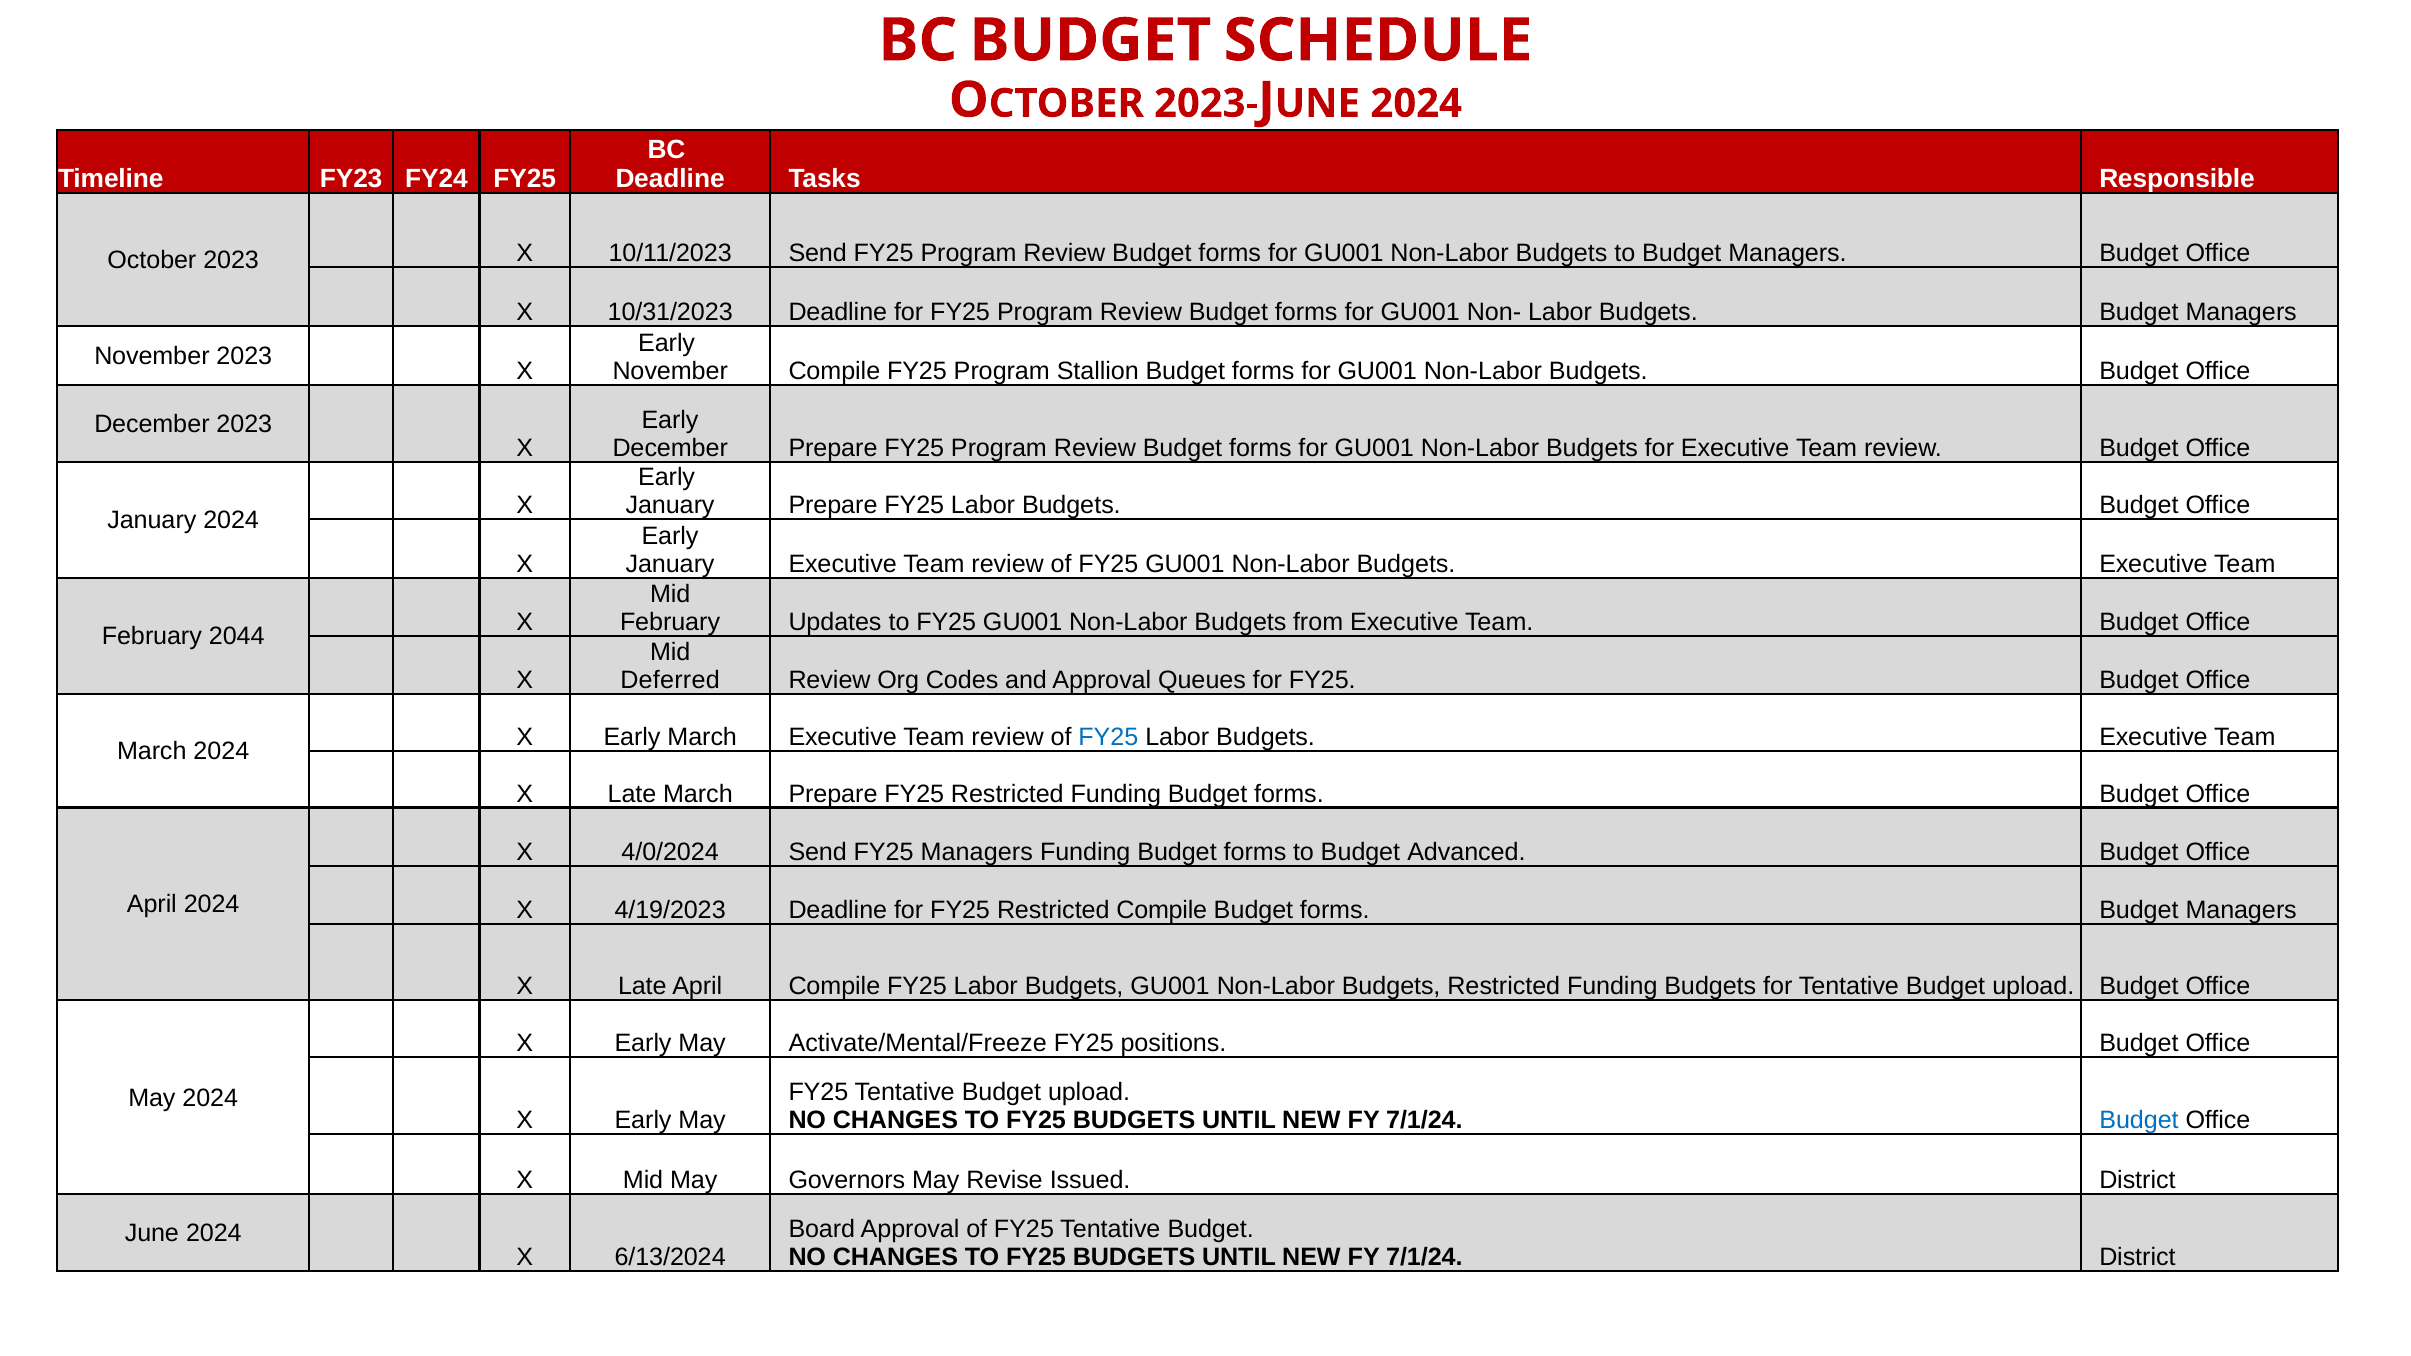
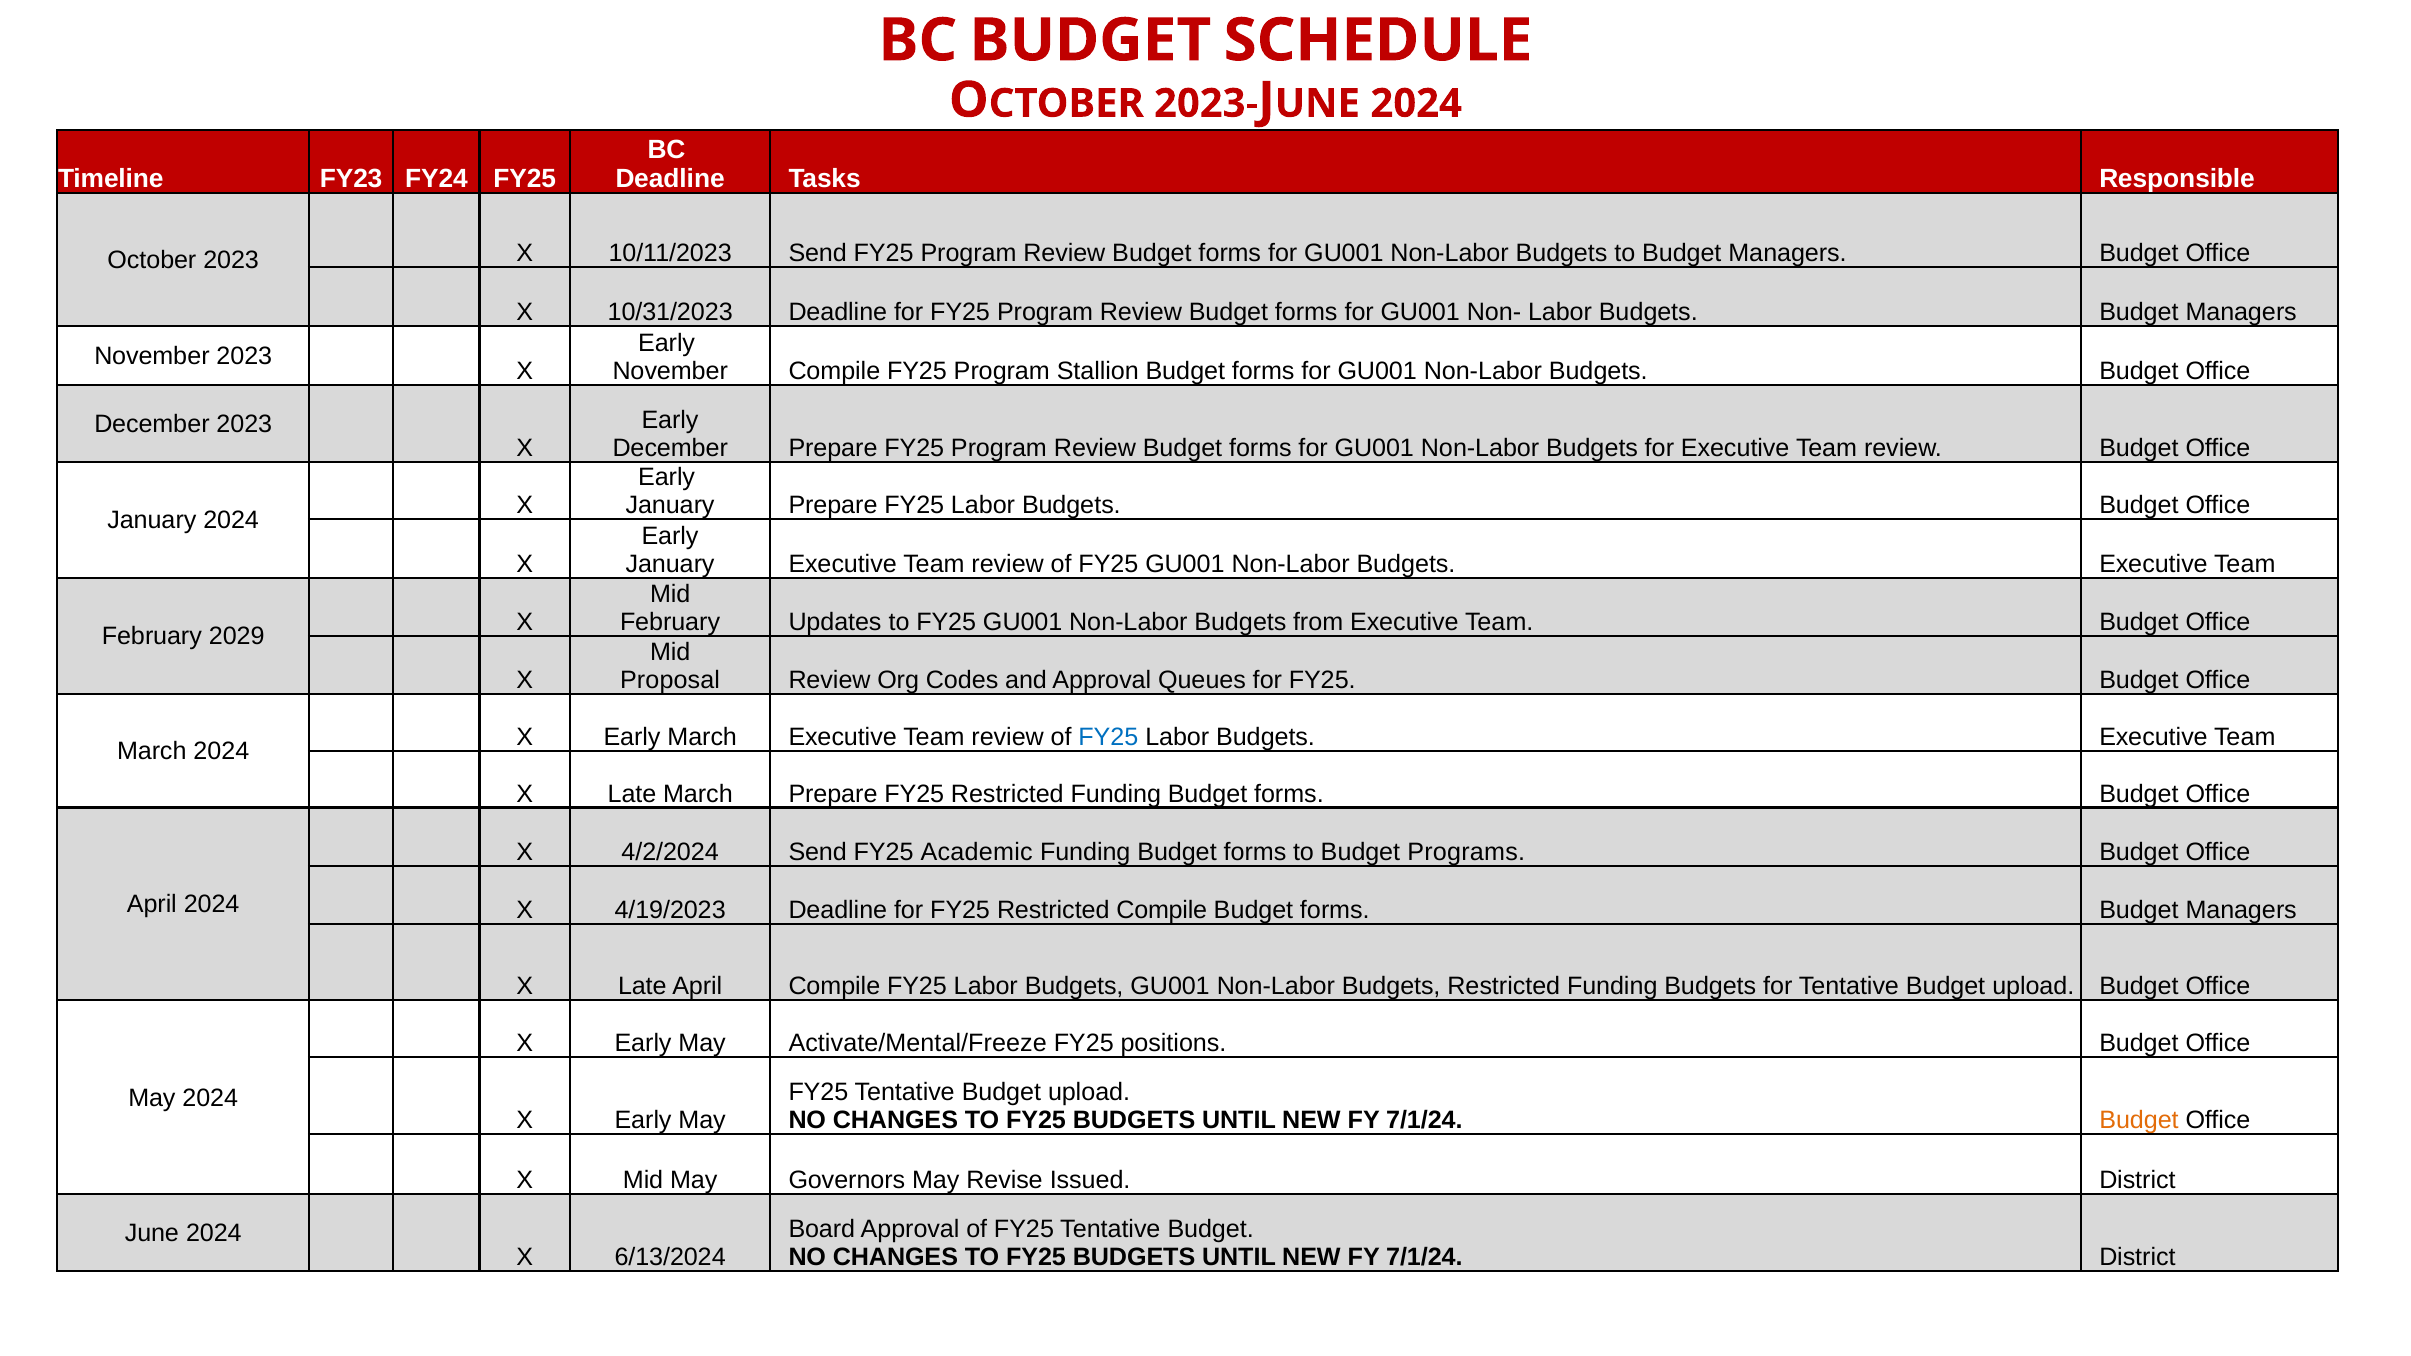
2044: 2044 -> 2029 (237, 637)
Deferred: Deferred -> Proposal (670, 680)
4/0/2024: 4/0/2024 -> 4/2/2024 (670, 852)
FY25 Managers: Managers -> Academic (977, 852)
Advanced: Advanced -> Programs (1466, 852)
Budget colour: blue -> orange (2139, 1120)
